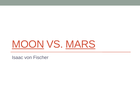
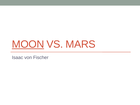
MARS underline: present -> none (81, 44)
